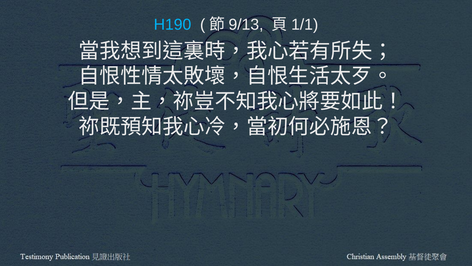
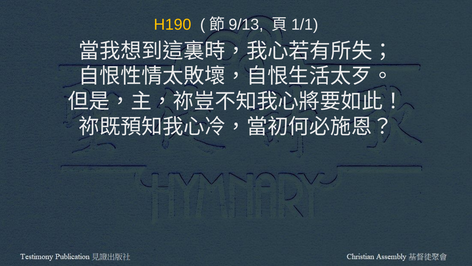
H190 colour: light blue -> yellow (173, 25)
